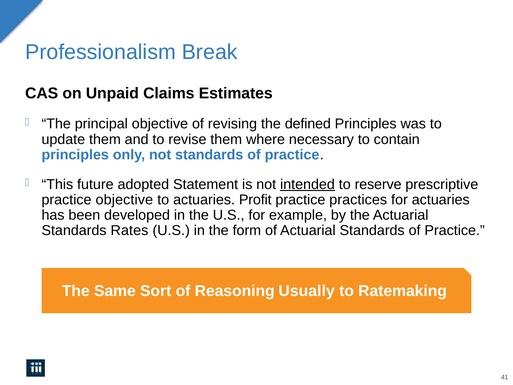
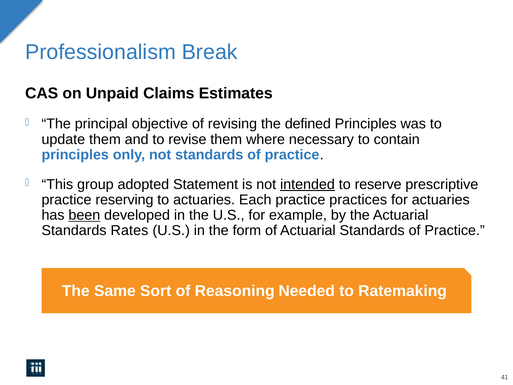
future: future -> group (95, 184)
practice objective: objective -> reserving (124, 200)
Profit: Profit -> Each (255, 200)
been underline: none -> present (84, 215)
Usually: Usually -> Needed (307, 291)
